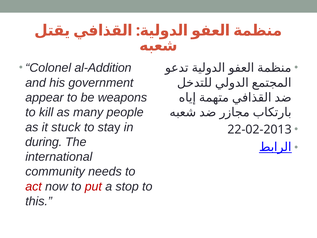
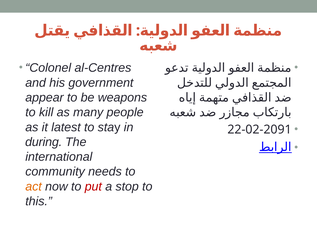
al-Addition: al-Addition -> al-Centres (103, 68)
stuck: stuck -> latest (66, 127)
22-02-2013: 22-02-2013 -> 22-02-2091 (260, 130)
act colour: red -> orange (34, 186)
